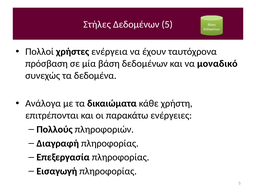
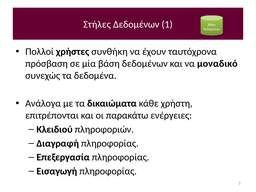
Δεδομένων 5: 5 -> 1 (167, 24)
ενέργεια: ενέργεια -> συνθήκη (109, 52)
Πολλούς: Πολλούς -> Κλειδιού (55, 129)
